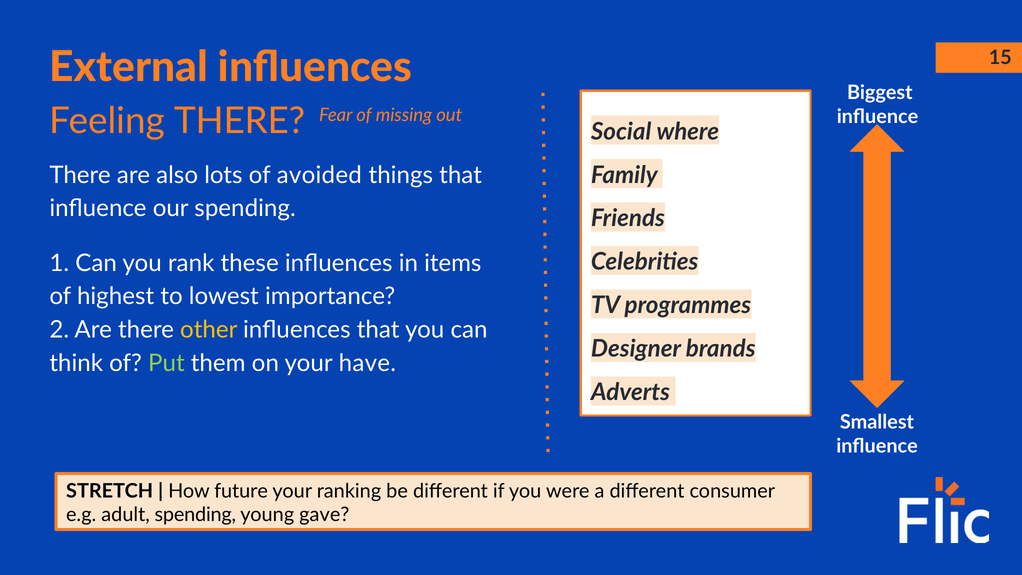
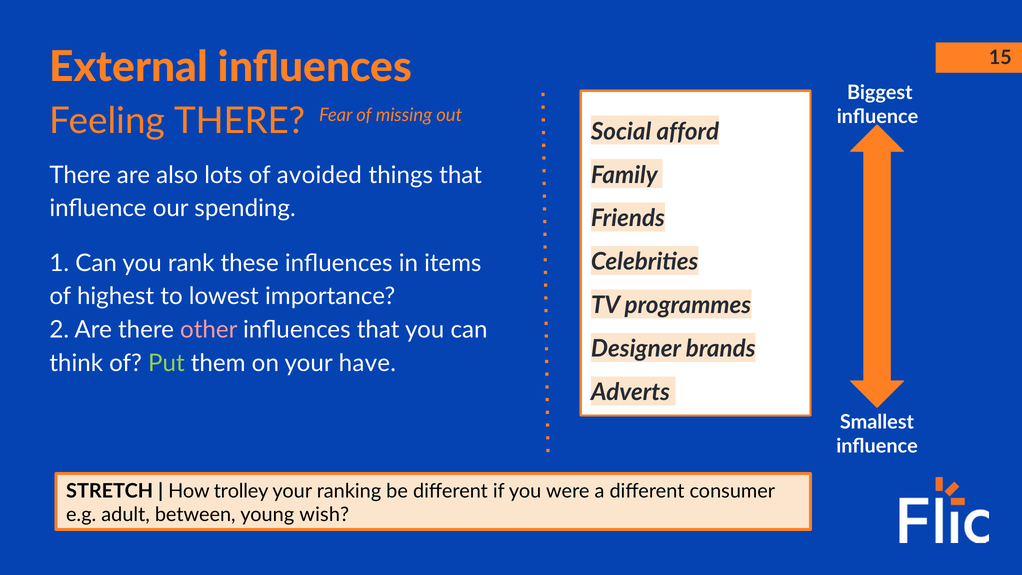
where: where -> afford (688, 132)
other colour: yellow -> pink (209, 330)
future: future -> trolley (241, 491)
adult spending: spending -> between (195, 515)
gave: gave -> wish (324, 515)
